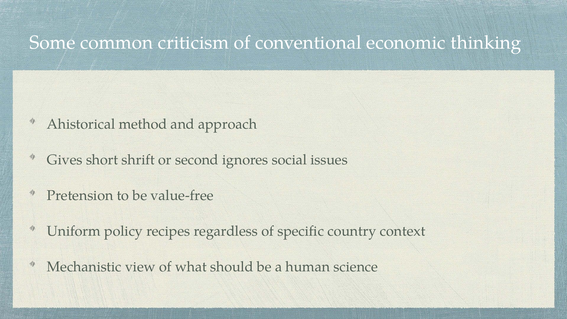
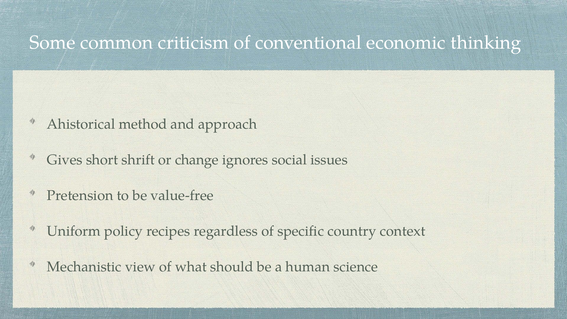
second: second -> change (197, 160)
